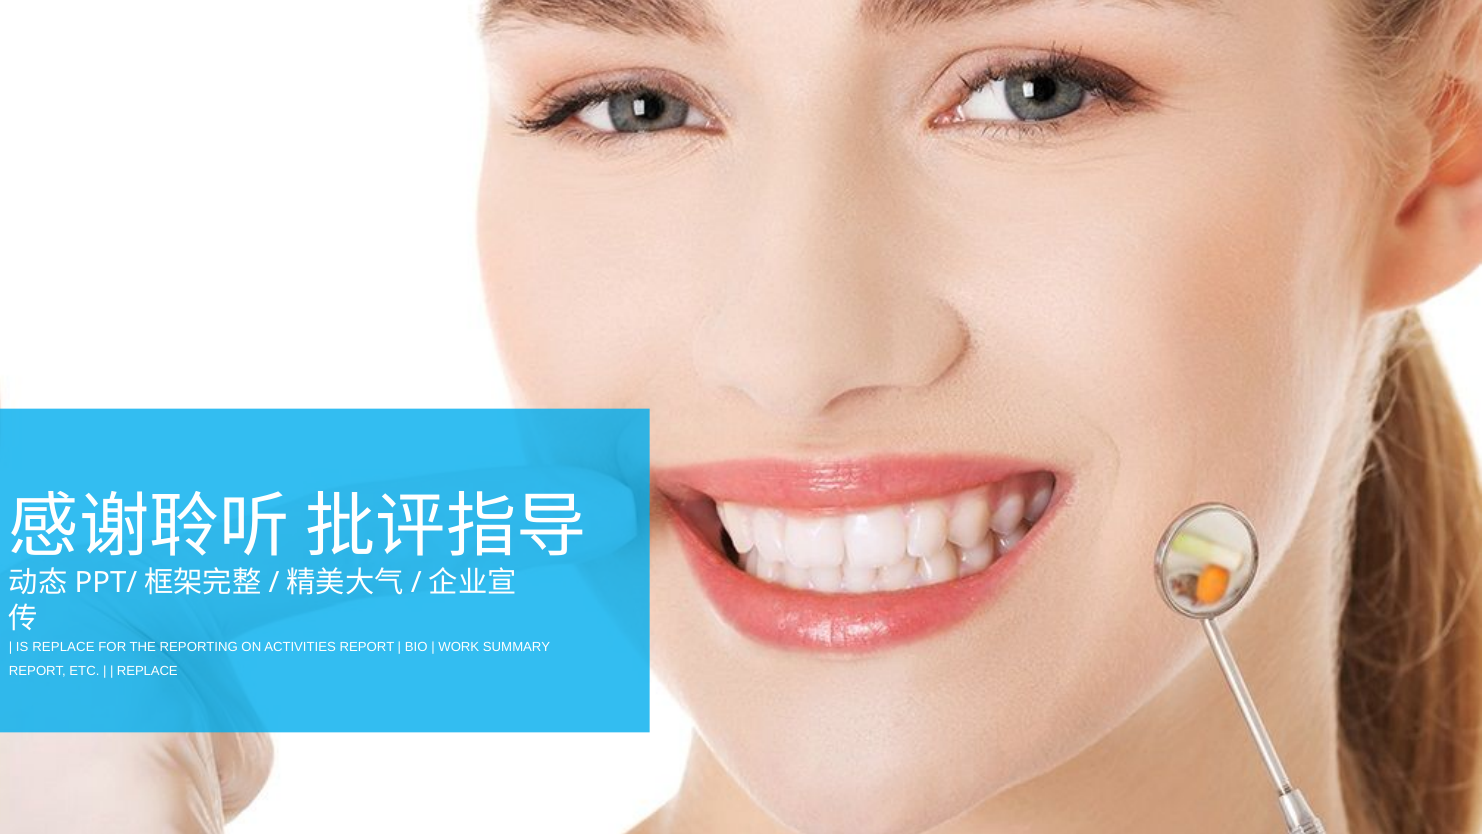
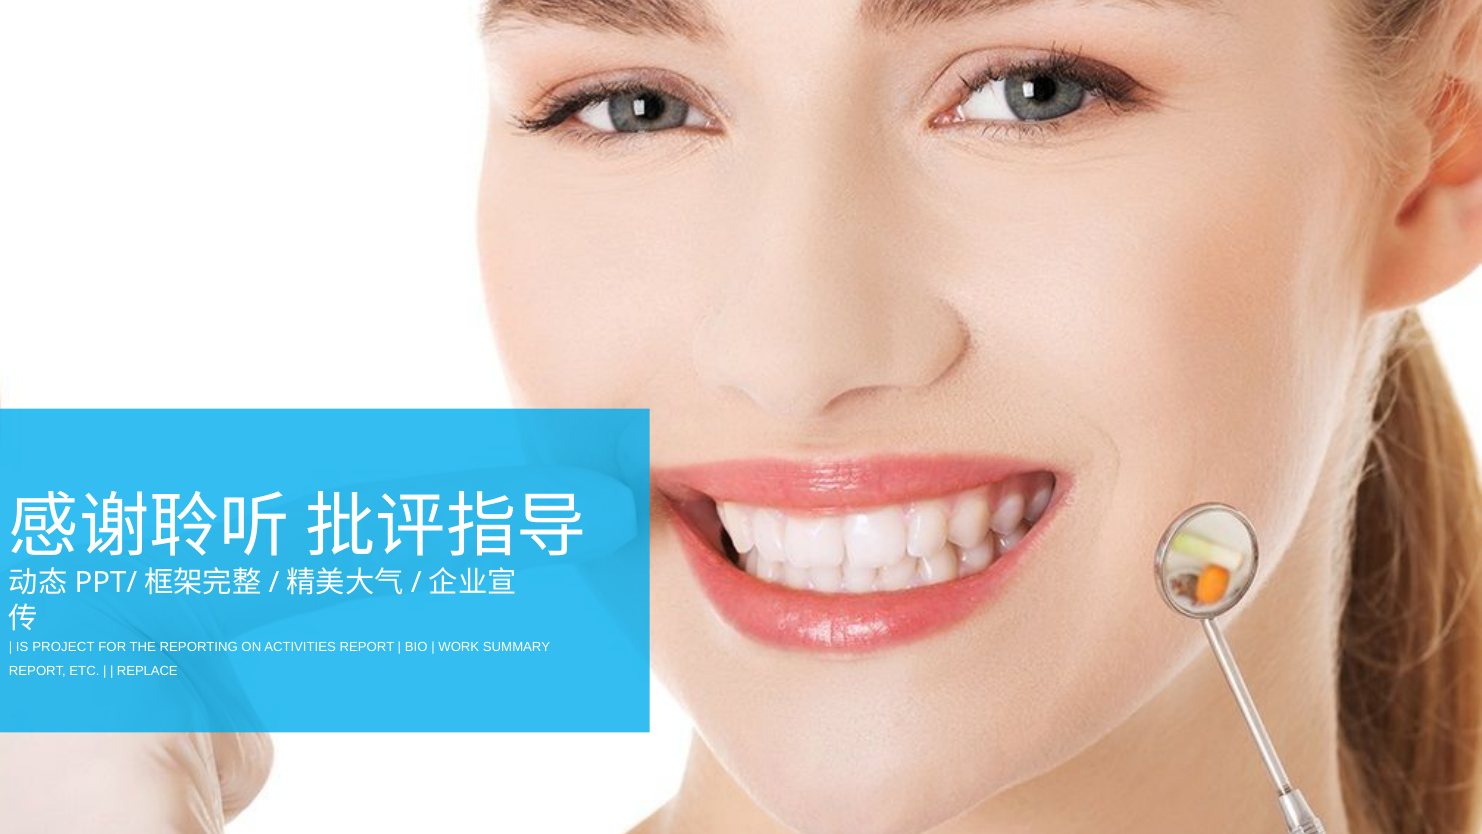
IS REPLACE: REPLACE -> PROJECT (63, 647)
